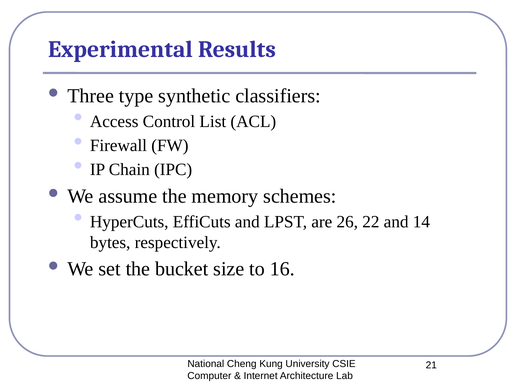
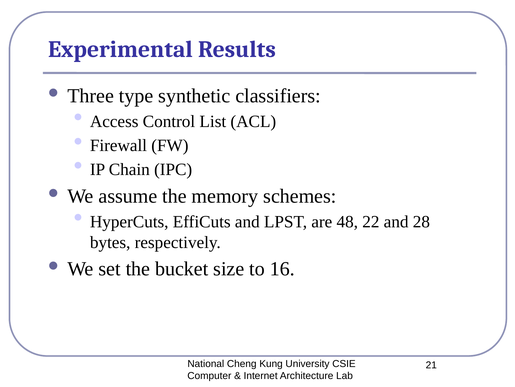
26: 26 -> 48 (347, 221)
14: 14 -> 28 (421, 221)
